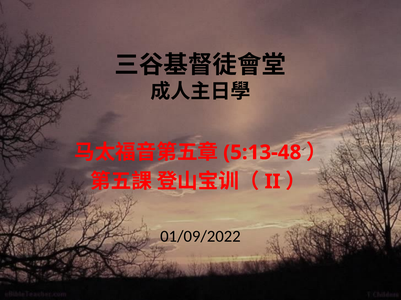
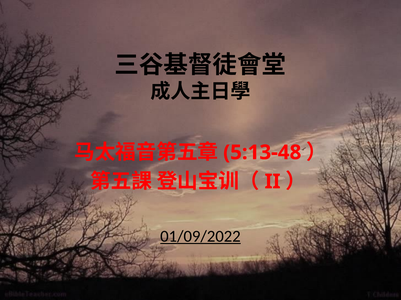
01/09/2022 underline: none -> present (200, 237)
